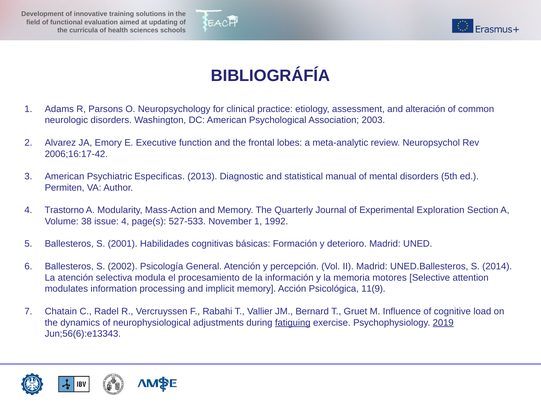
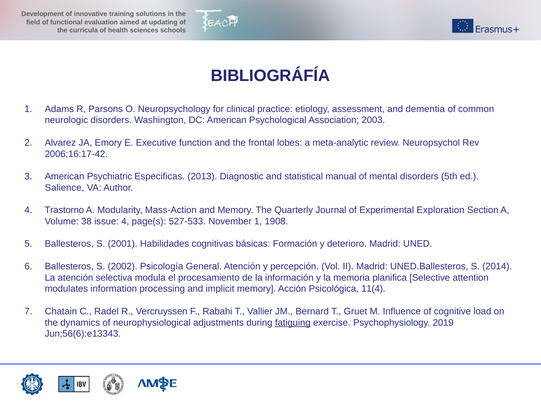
alteración: alteración -> dementia (425, 109)
Permiten: Permiten -> Salience (65, 188)
1992: 1992 -> 1908 (276, 222)
motores: motores -> planifica (390, 278)
11(9: 11(9 -> 11(4 (373, 289)
2019 underline: present -> none (443, 323)
